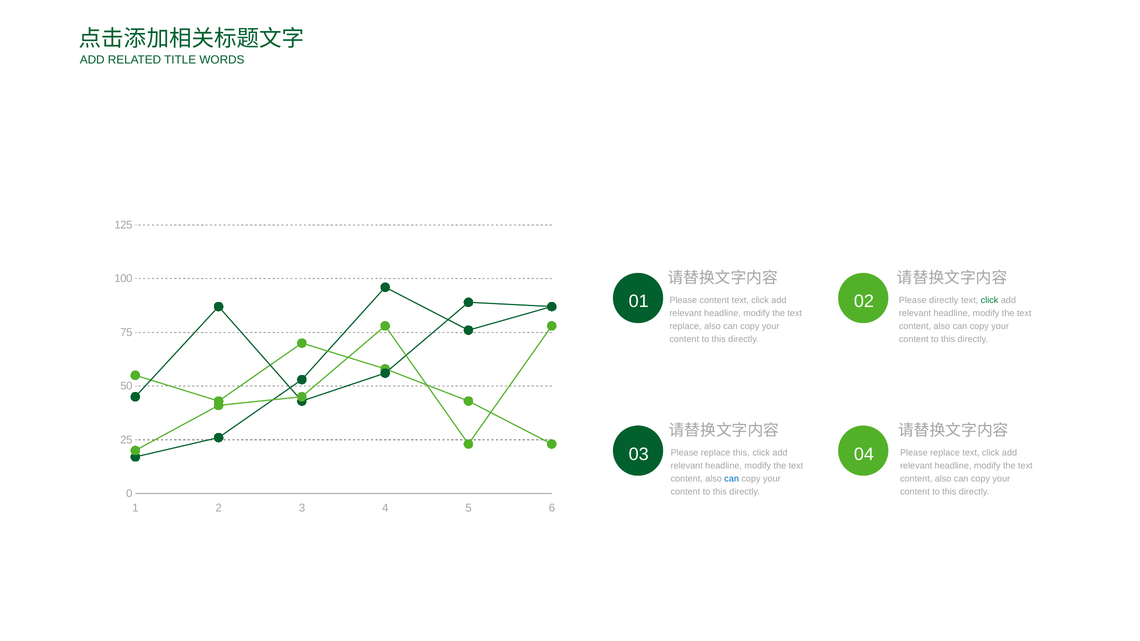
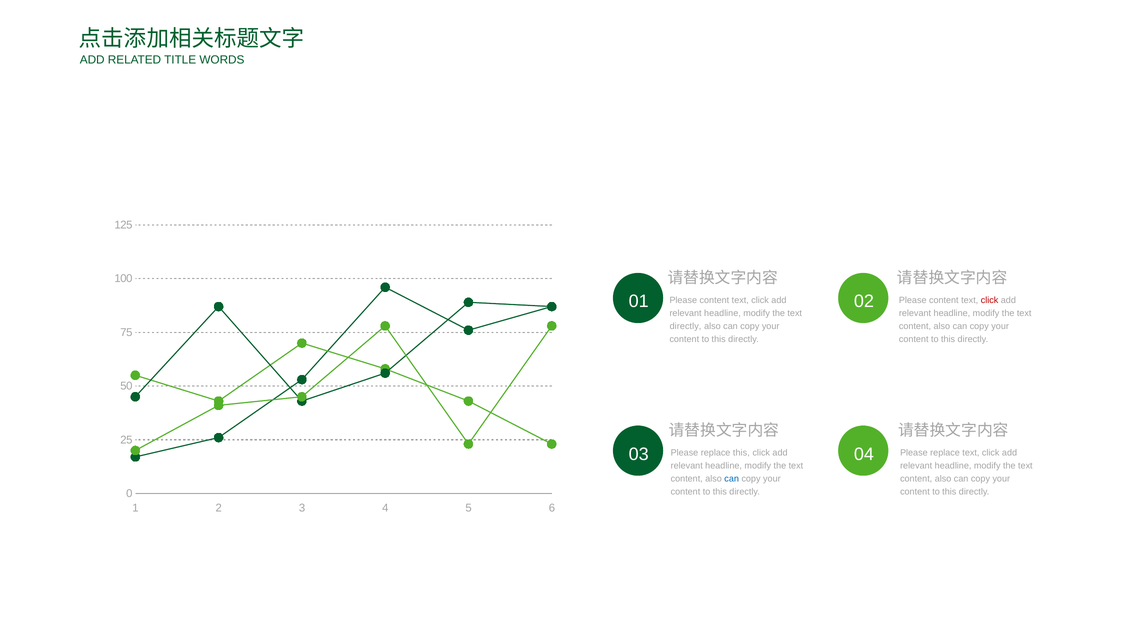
directly: directly -> content (944, 300)
click colour: green -> red (990, 300)
replace: replace -> directly (685, 326)
